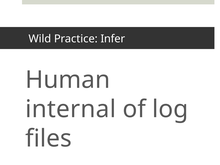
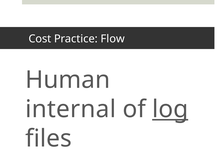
Wild: Wild -> Cost (40, 39)
Infer: Infer -> Flow (113, 39)
log underline: none -> present (170, 109)
